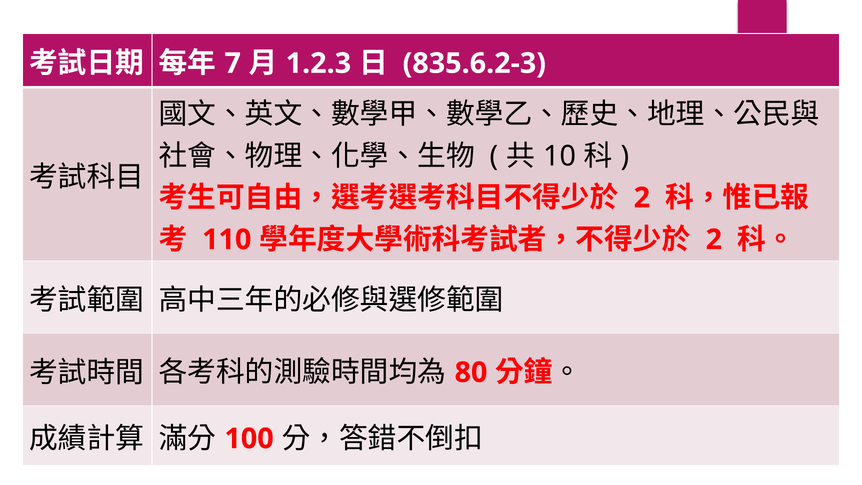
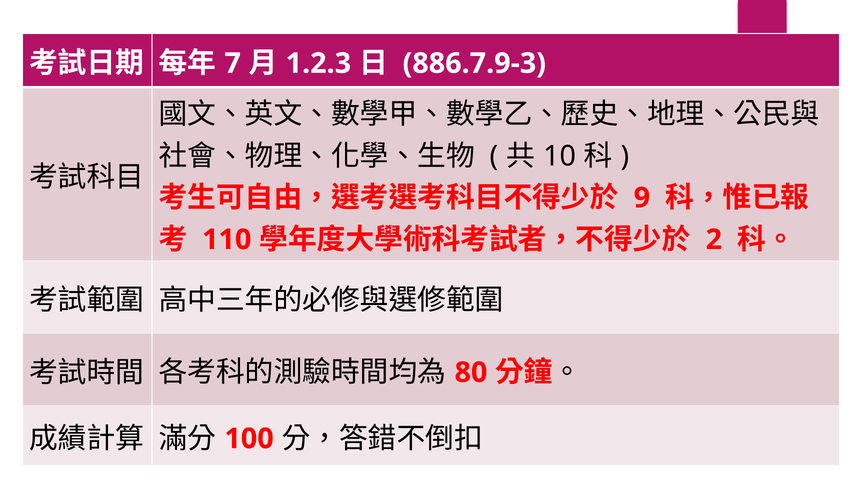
835.6.2-3: 835.6.2-3 -> 886.7.9-3 (474, 63)
2: 2 -> 9 (642, 198)
